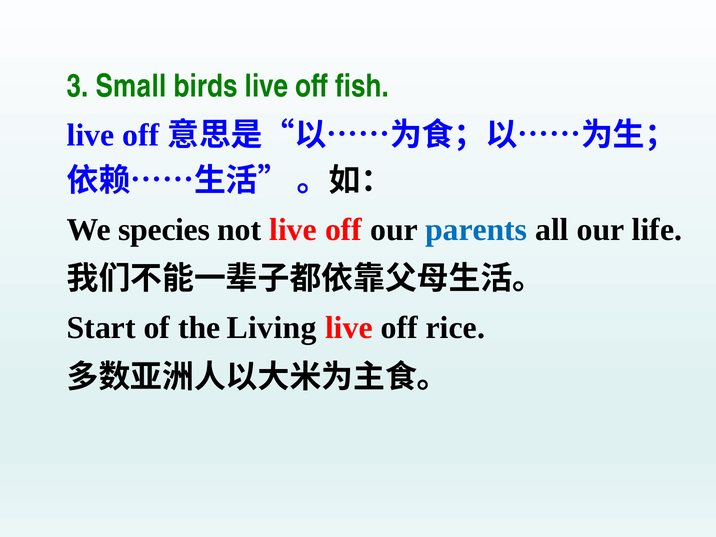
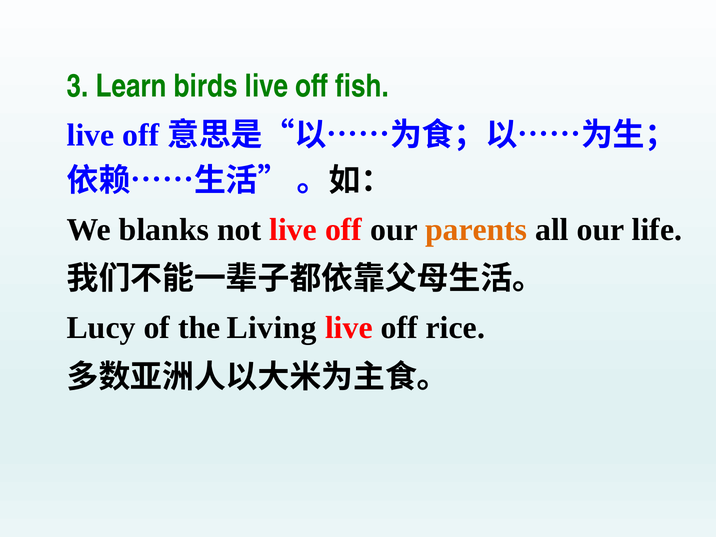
Small: Small -> Learn (131, 86)
species: species -> blanks (164, 230)
parents colour: blue -> orange (476, 230)
Start: Start -> Lucy (101, 328)
